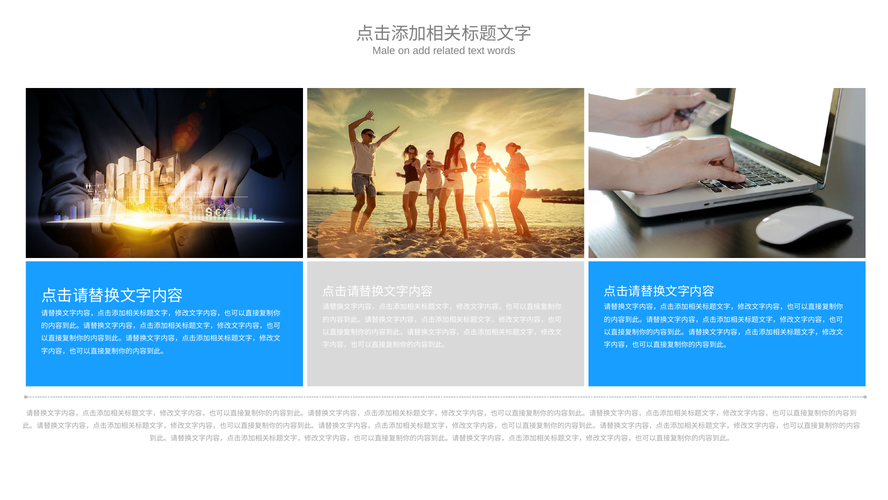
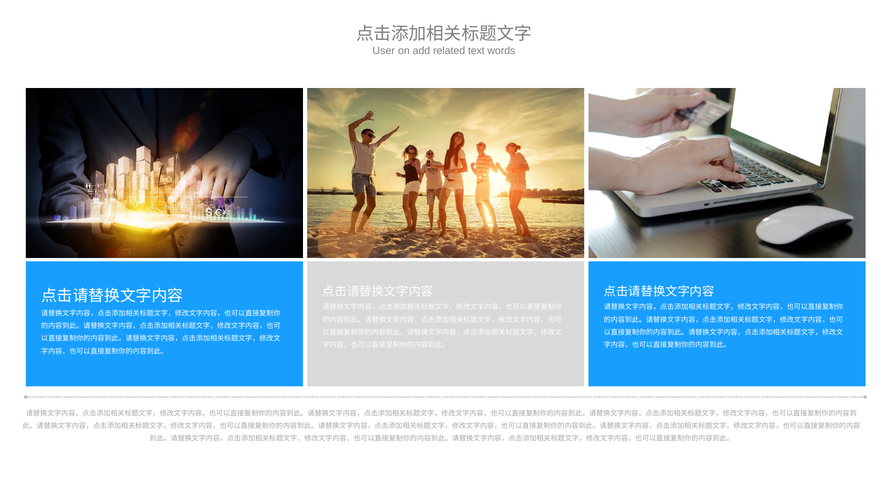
Male: Male -> User (384, 51)
